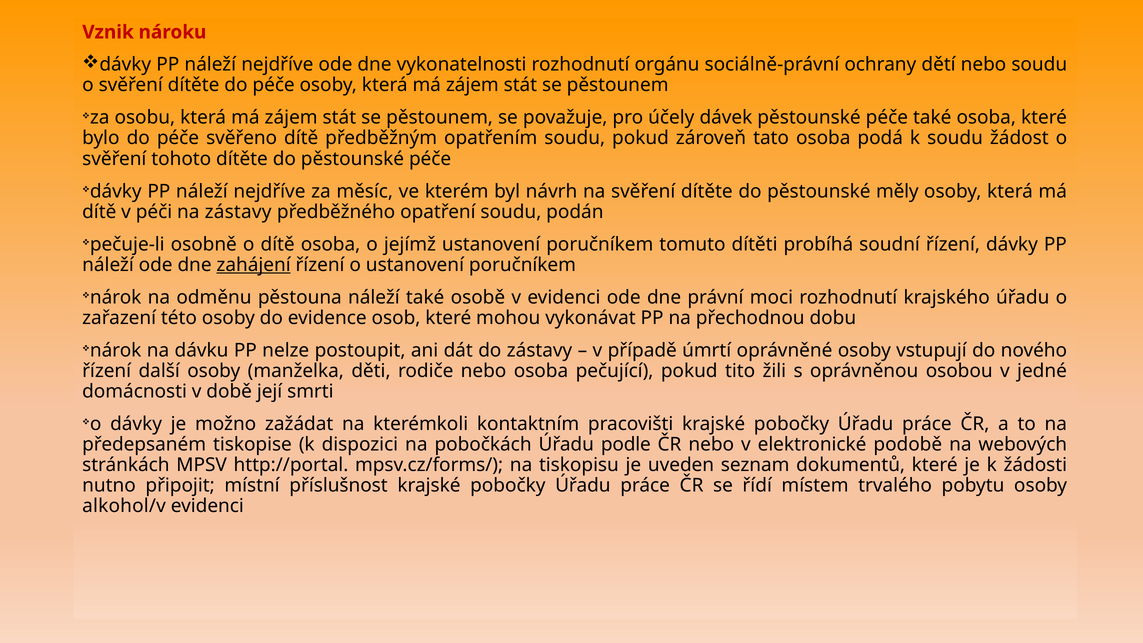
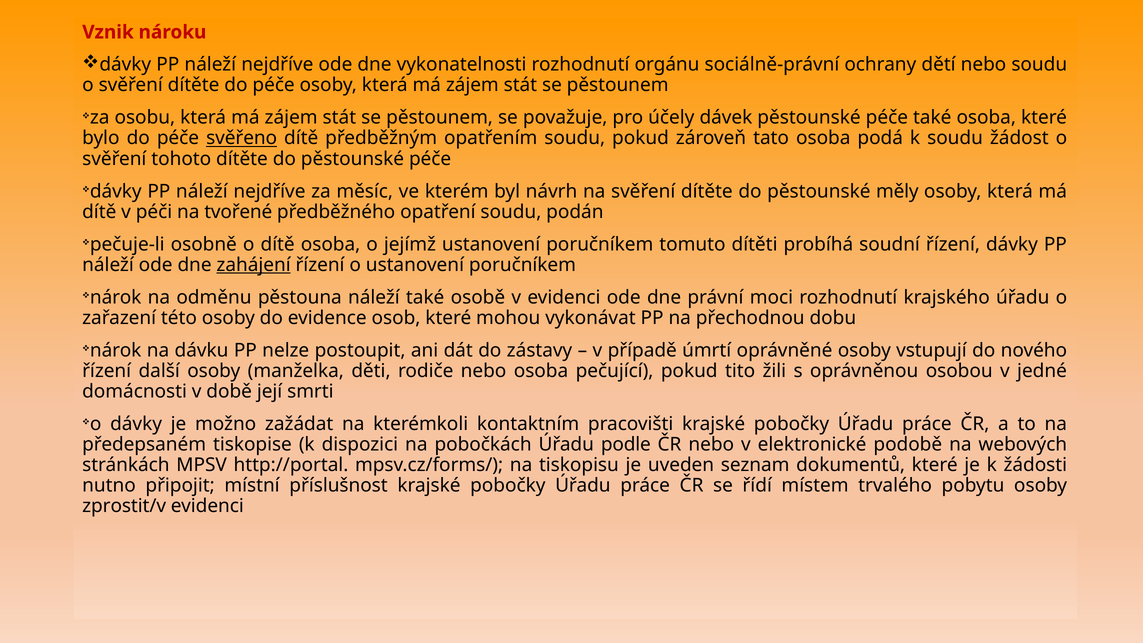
svěřeno underline: none -> present (242, 138)
na zástavy: zástavy -> tvořené (238, 212)
alkohol/v: alkohol/v -> zprostit/v (124, 506)
